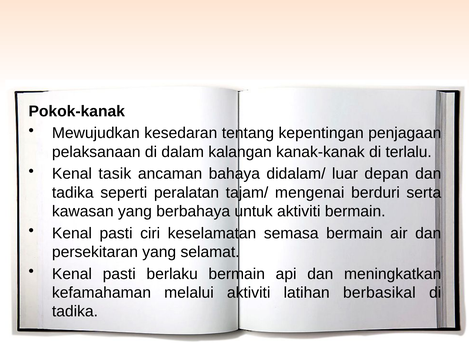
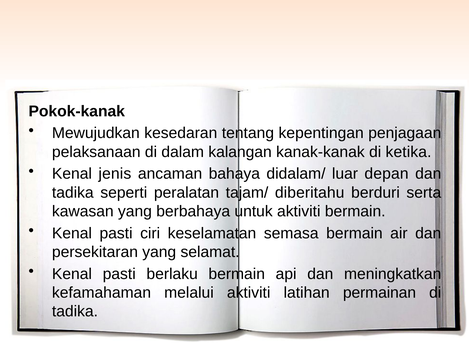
terlalu: terlalu -> ketika (409, 152)
tasik: tasik -> jenis (115, 174)
mengenai: mengenai -> diberitahu (310, 192)
berbasikal: berbasikal -> permainan (379, 292)
